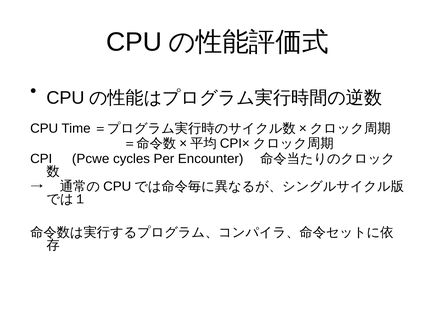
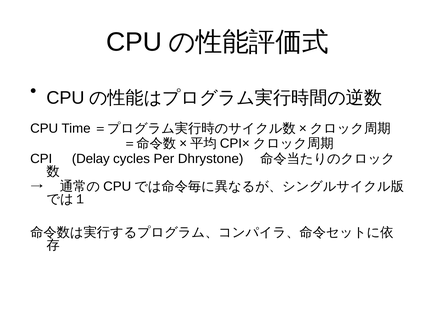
Pcwe: Pcwe -> Delay (91, 159)
Encounter: Encounter -> Dhrystone (211, 159)
